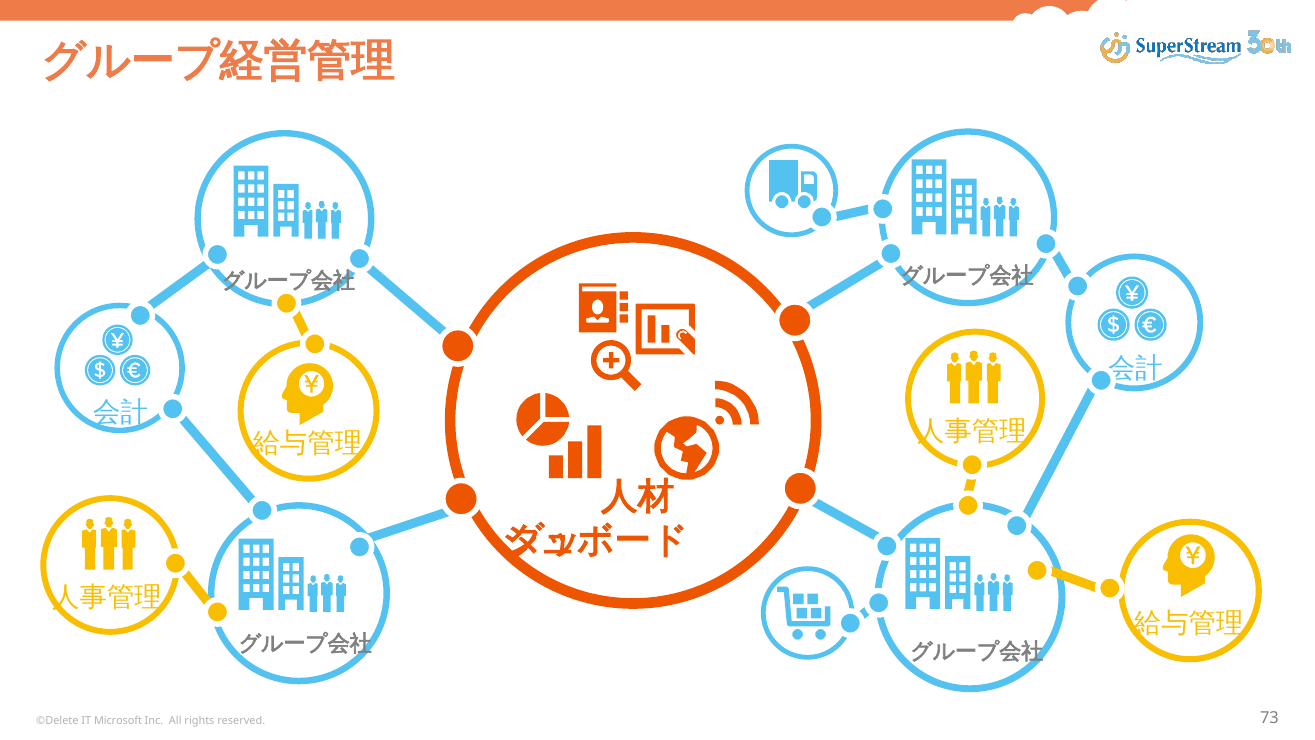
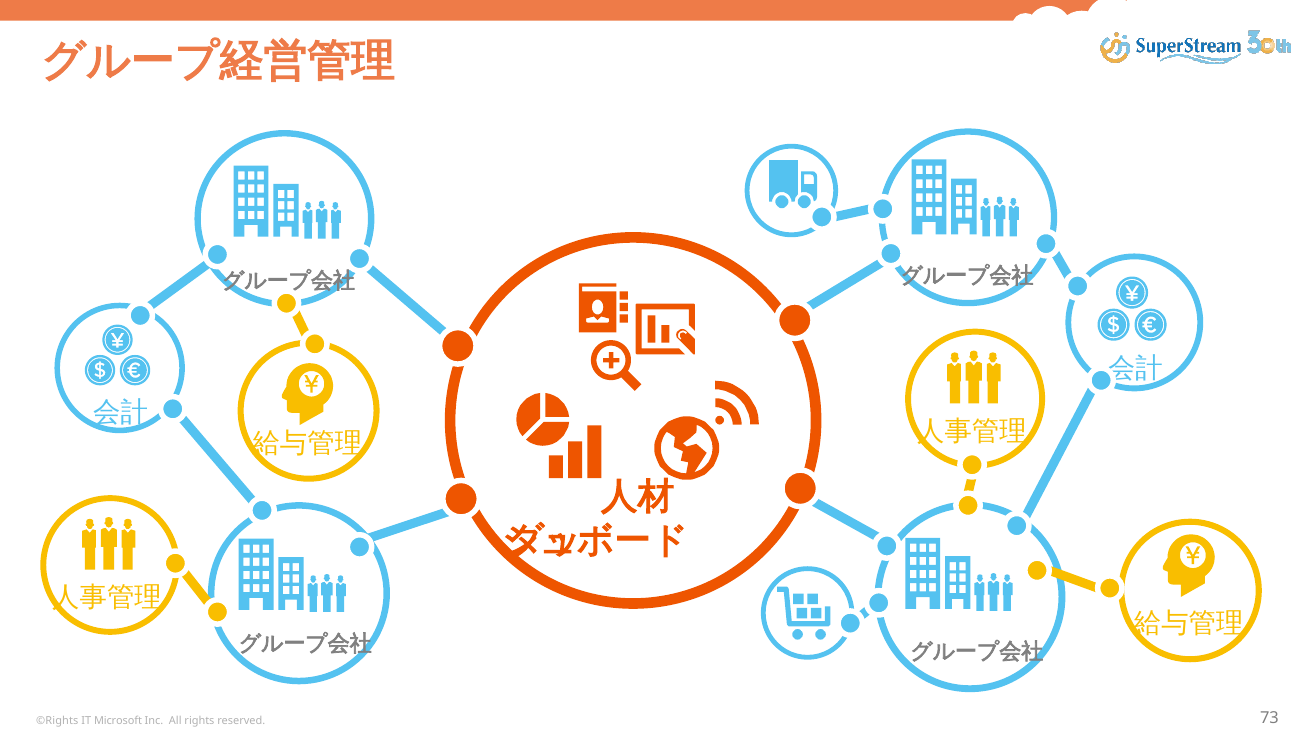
©Delete: ©Delete -> ©Rights (57, 721)
